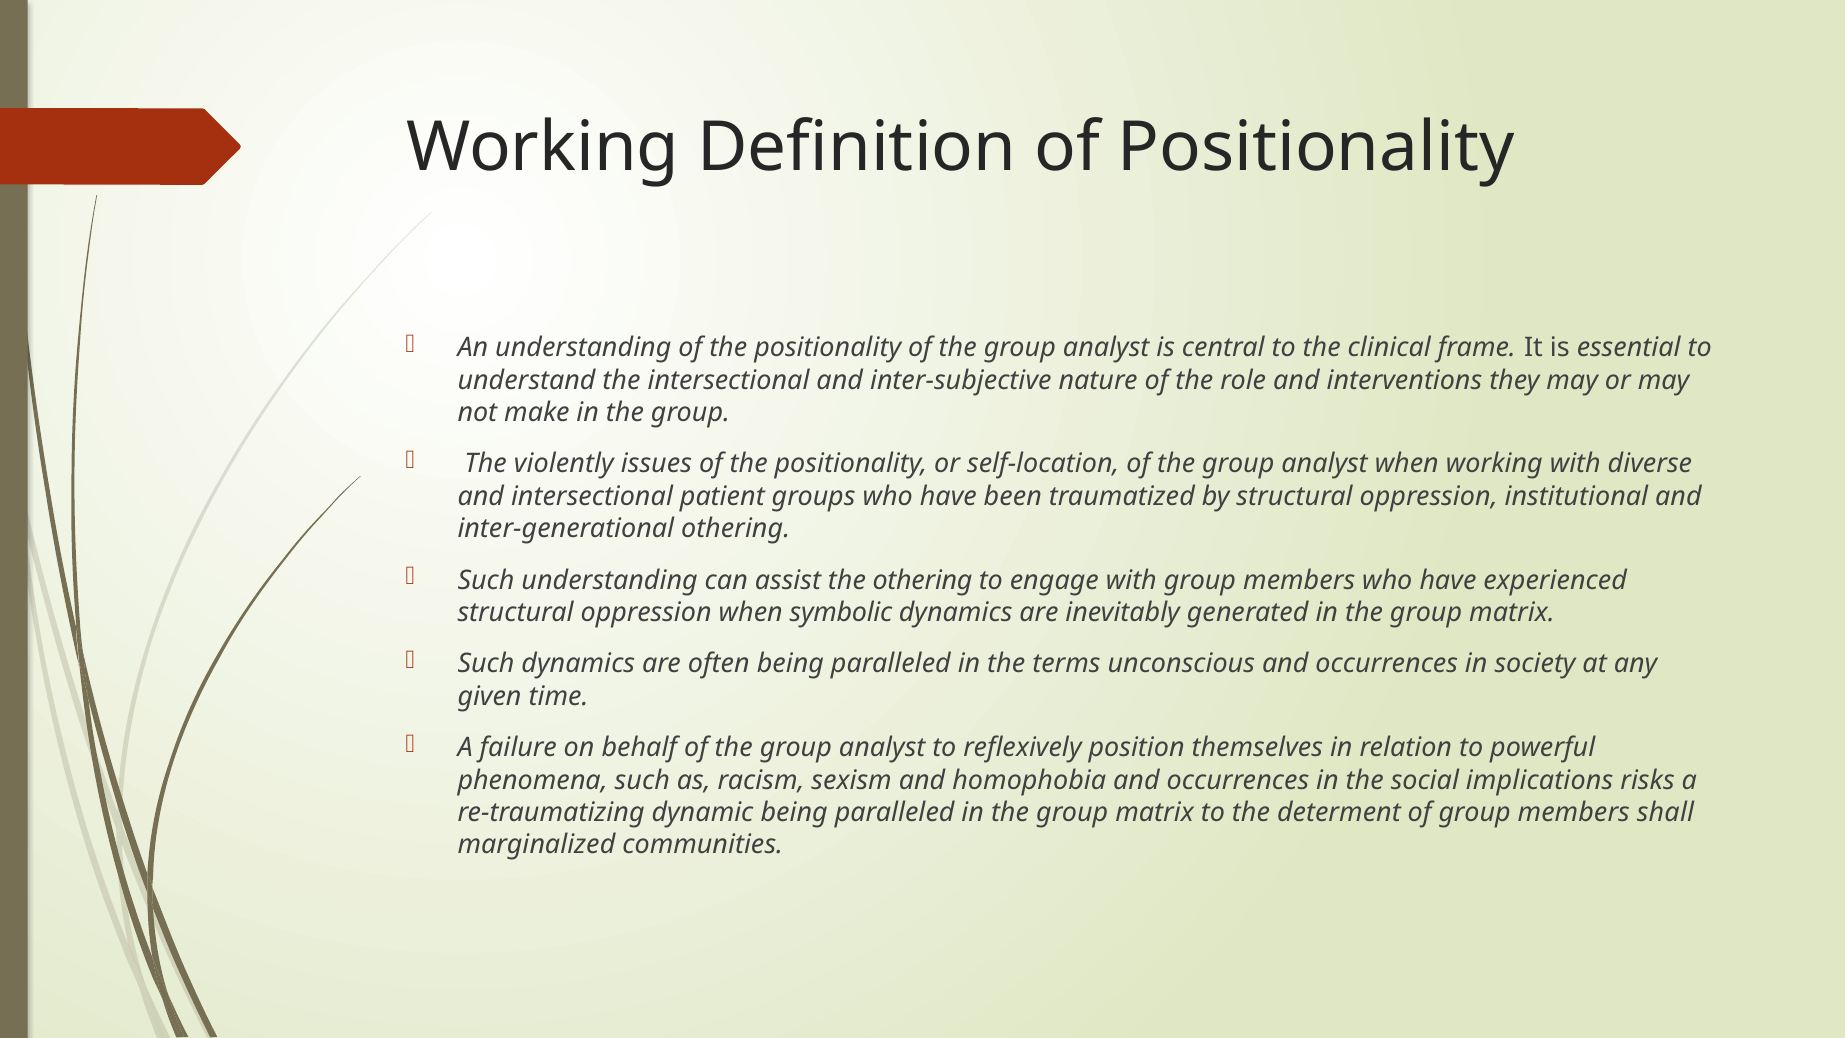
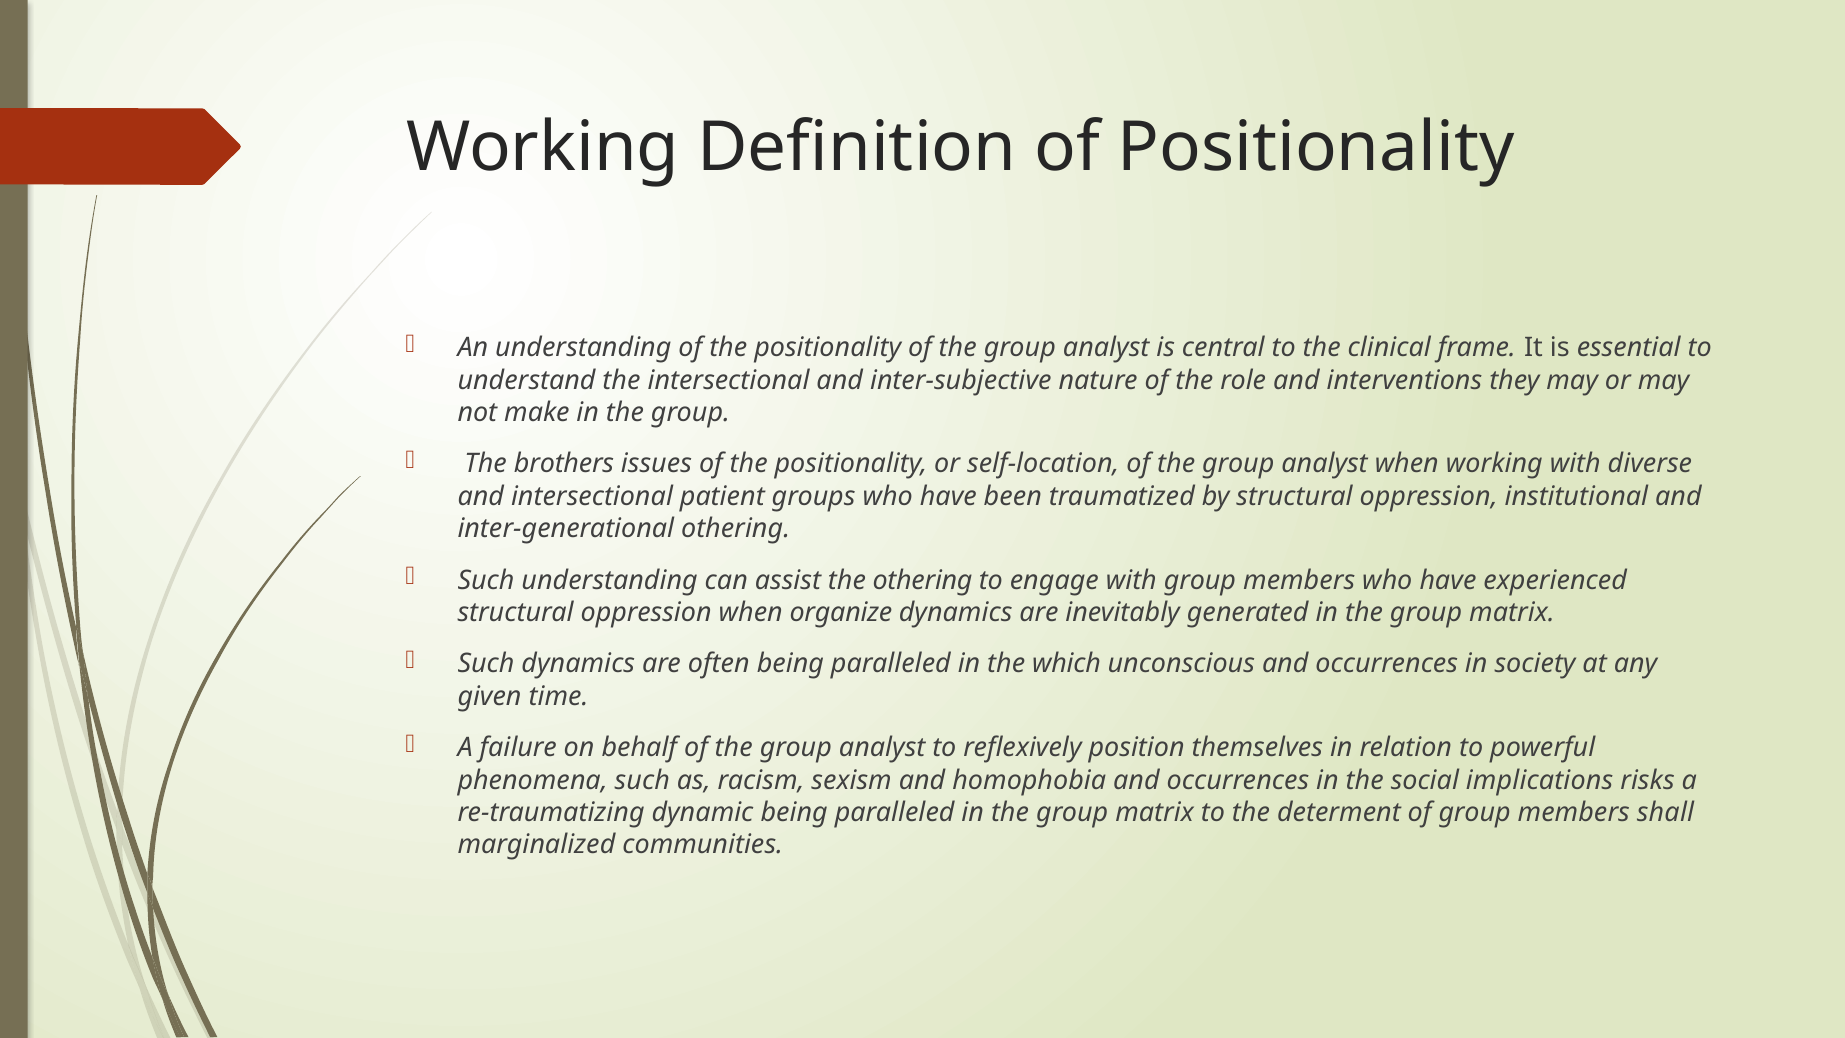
violently: violently -> brothers (564, 464)
symbolic: symbolic -> organize (841, 612)
terms: terms -> which (1067, 664)
